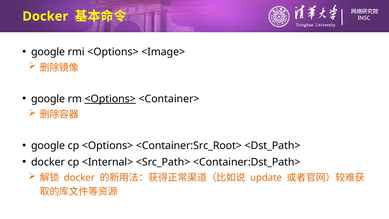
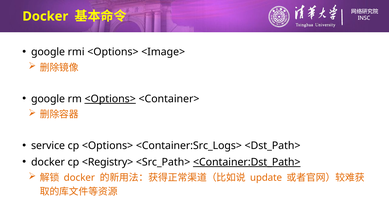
google: google -> service (48, 146)
<Container:Src_Root>: <Container:Src_Root> -> <Container:Src_Logs> (189, 146)
<Internal>: <Internal> -> <Registry> (108, 162)
<Container:Dst_Path> underline: none -> present (247, 162)
